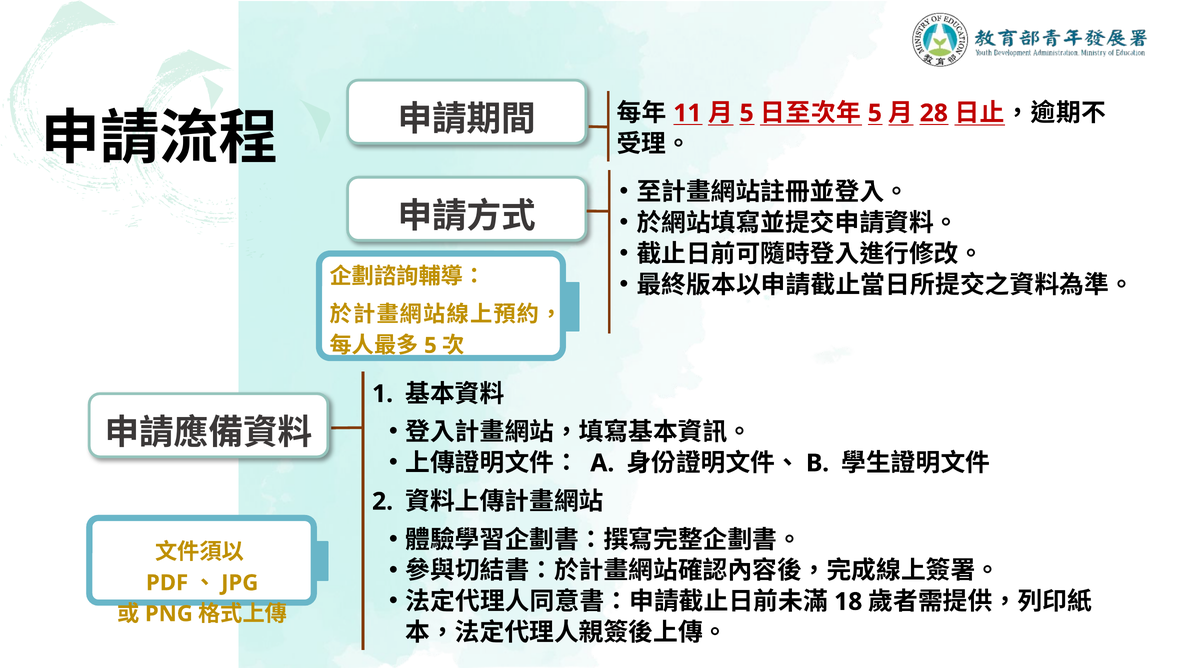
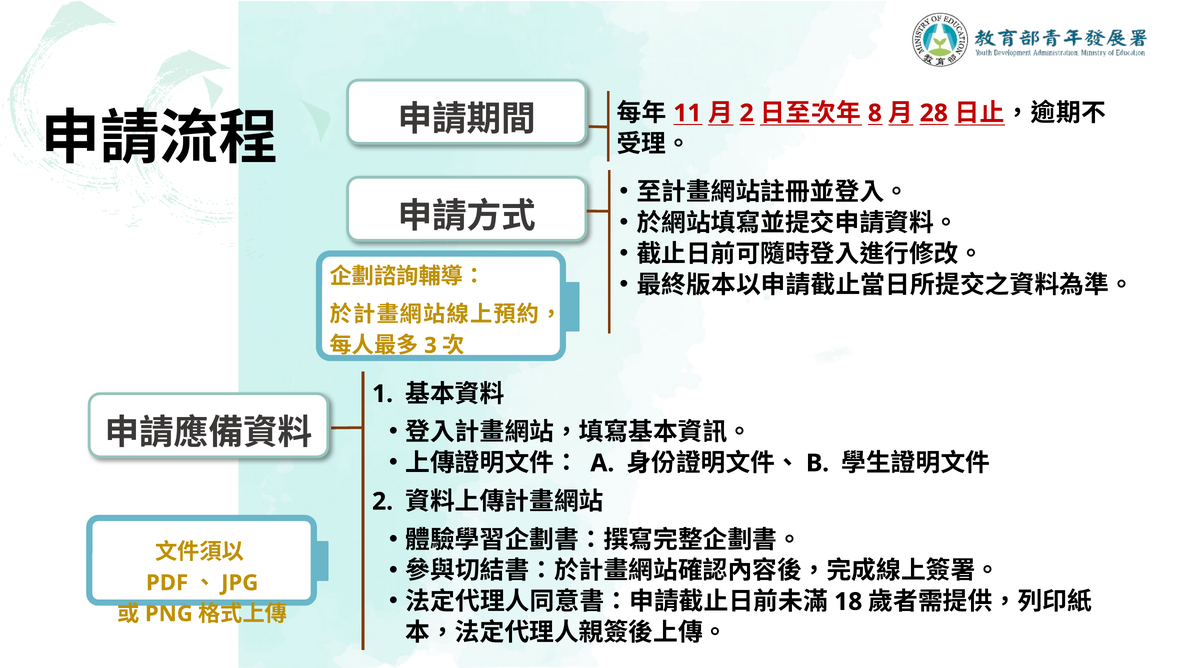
5: 5 -> 2 (747, 113)
5: 5 -> 8 (875, 113)
5: 5 -> 3 (430, 345)
